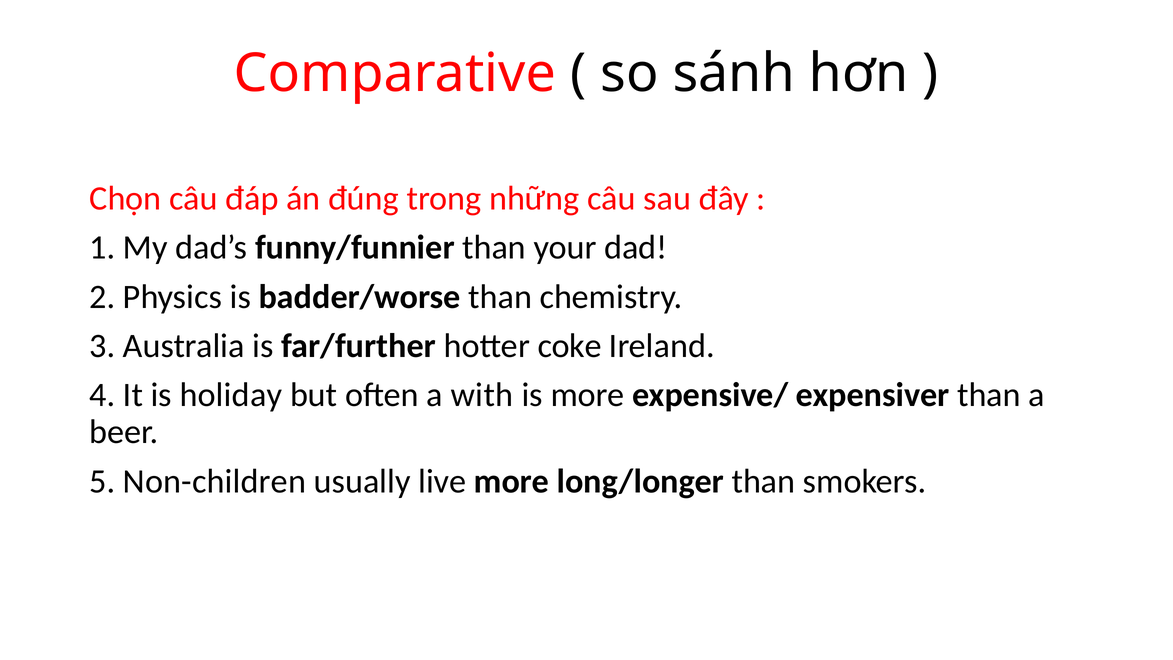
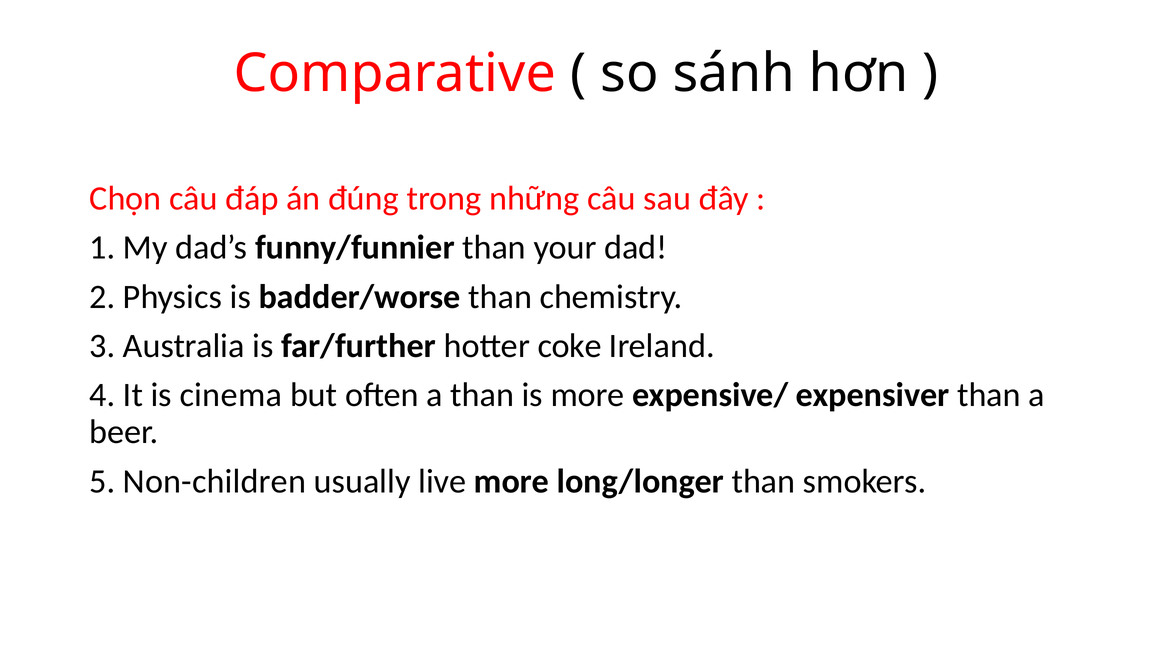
holiday: holiday -> cinema (231, 395)
a with: with -> than (482, 395)
